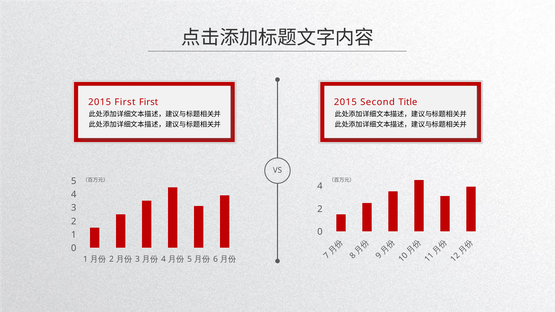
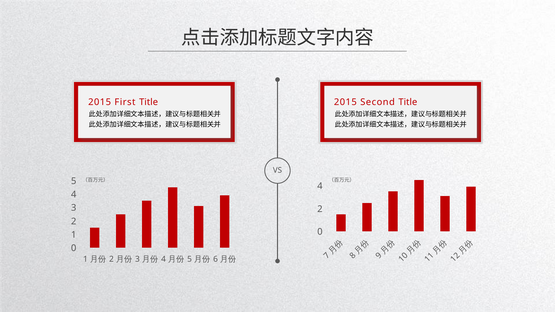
First First: First -> Title (149, 102)
